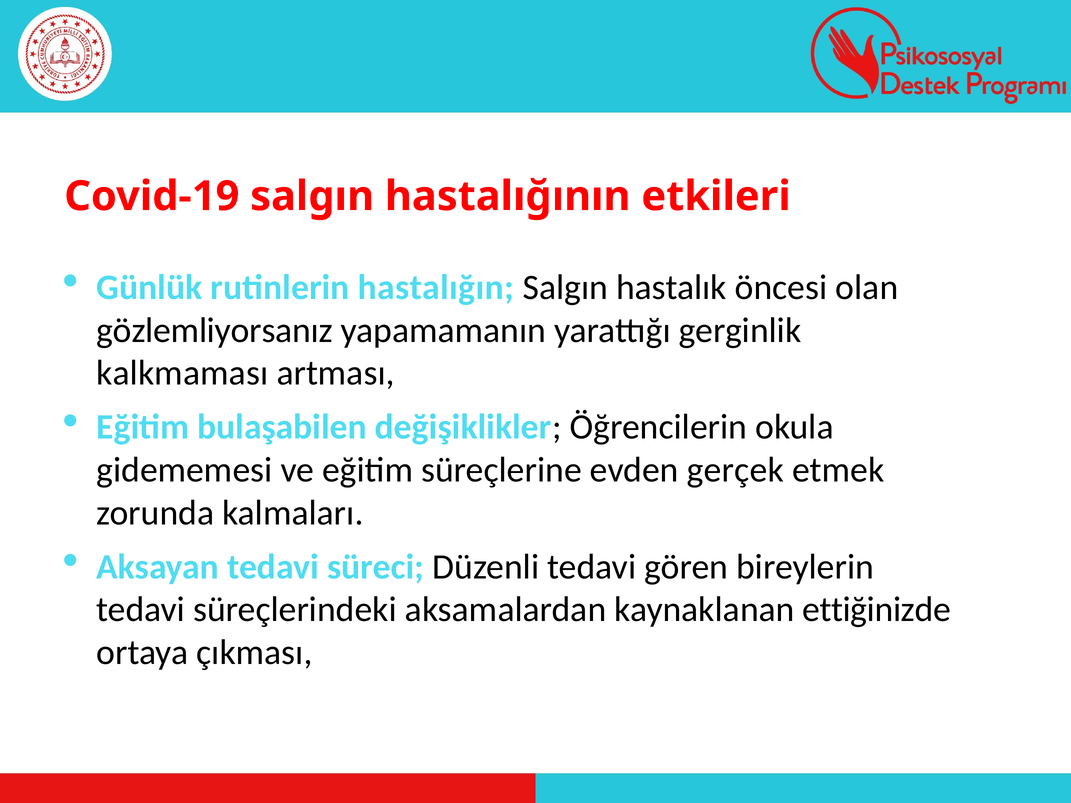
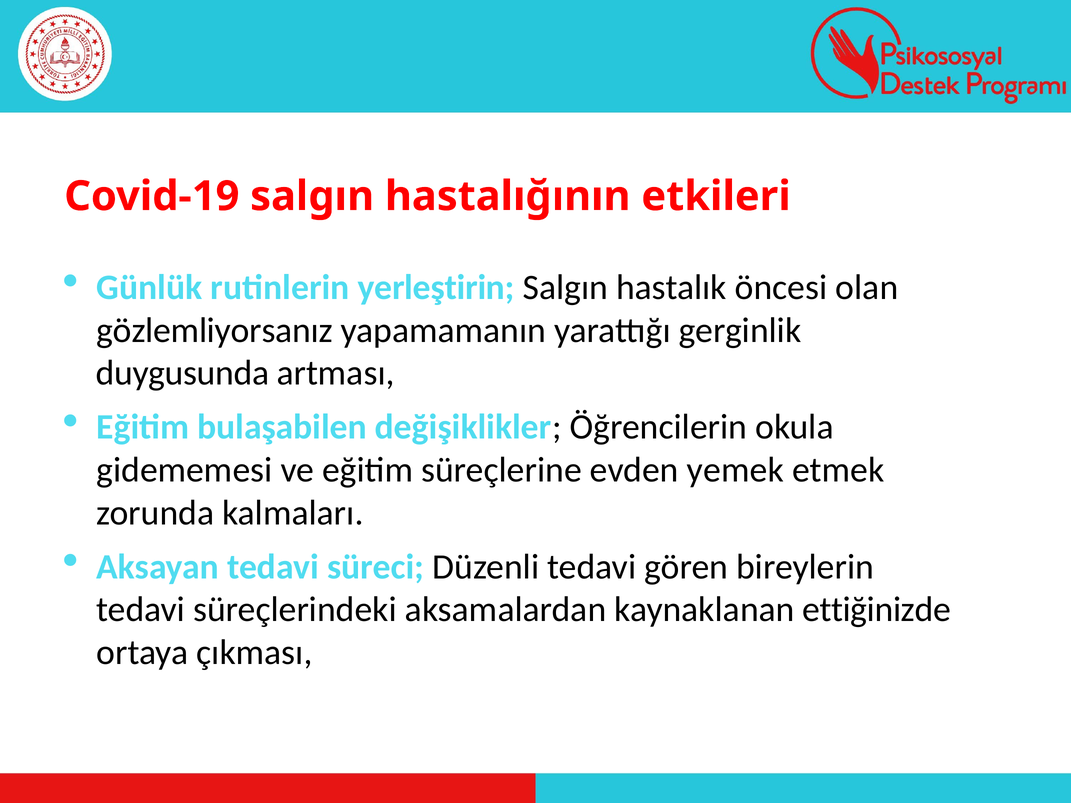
hastalığın: hastalığın -> yerleştirin (436, 288)
kalkmaması: kalkmaması -> duygusunda (183, 373)
gerçek: gerçek -> yemek (735, 470)
